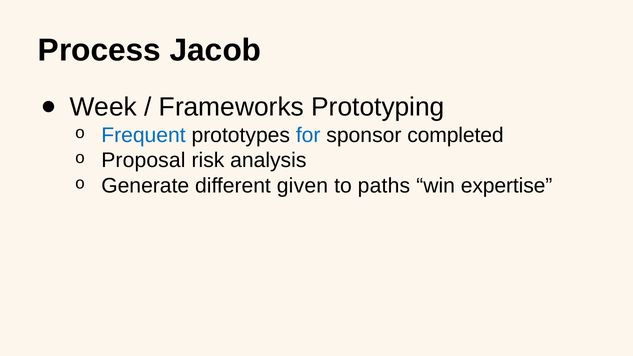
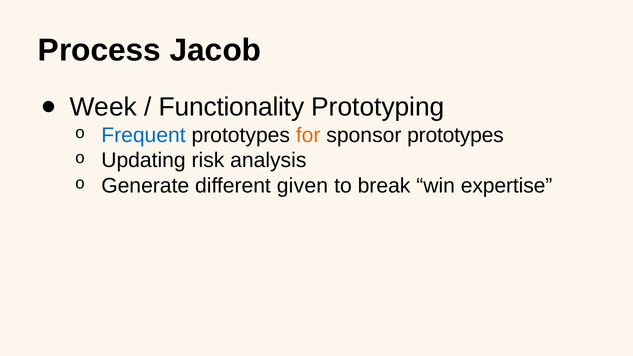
Frameworks: Frameworks -> Functionality (232, 107)
for colour: blue -> orange (308, 135)
sponsor completed: completed -> prototypes (455, 135)
Proposal: Proposal -> Updating (143, 161)
paths: paths -> break (384, 186)
